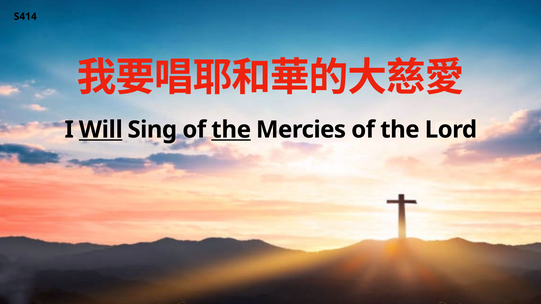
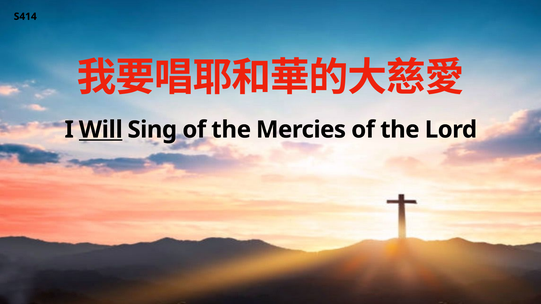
the underline: present -> none (231, 130)
